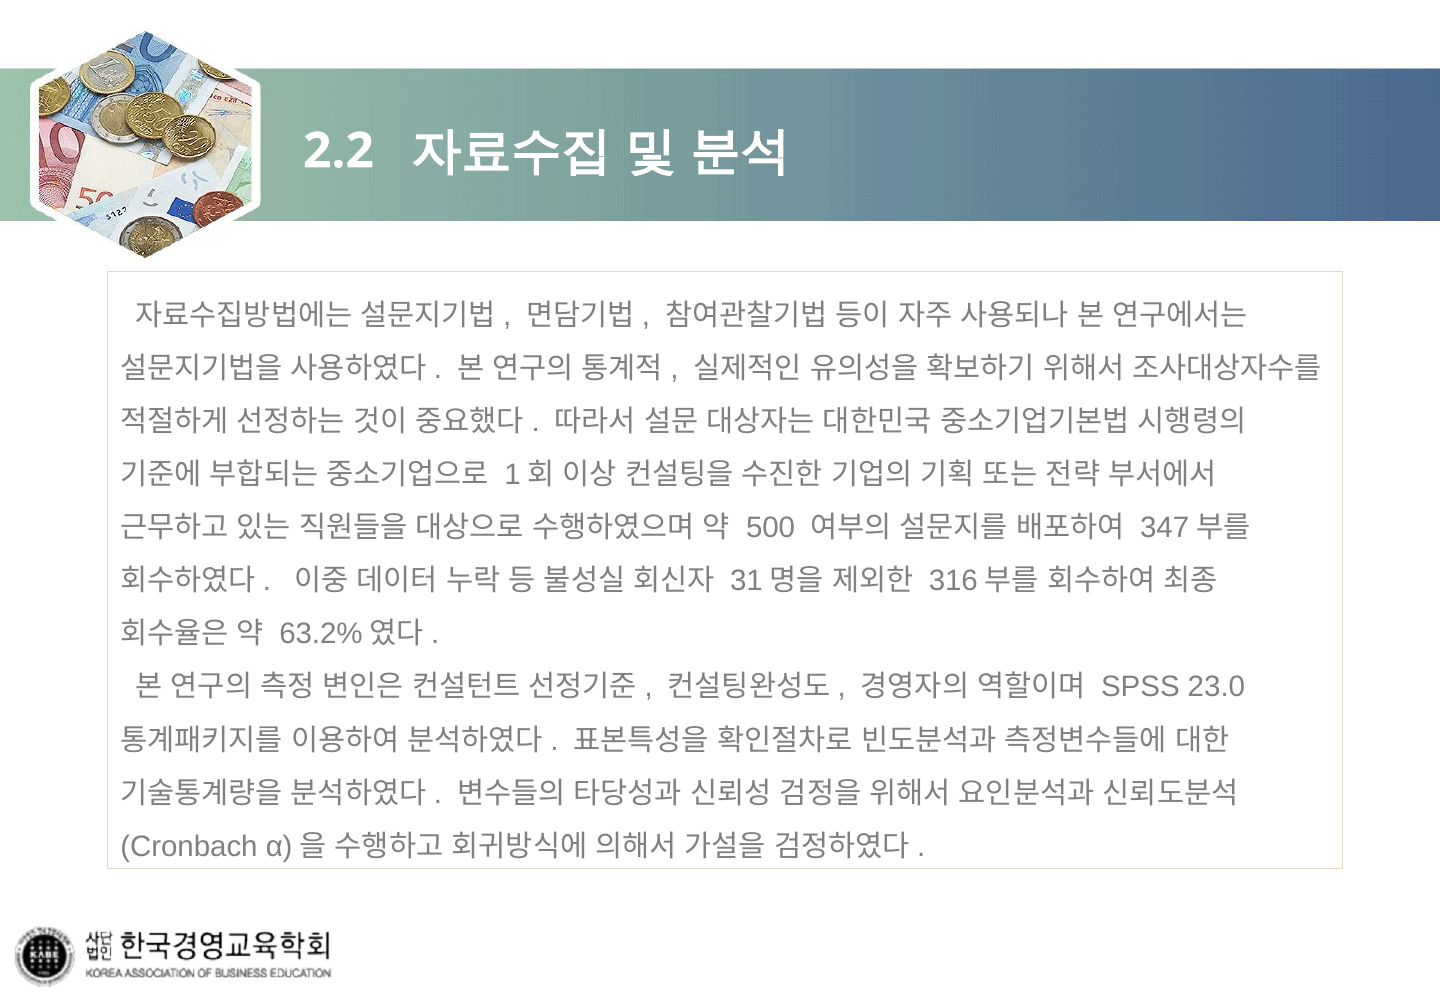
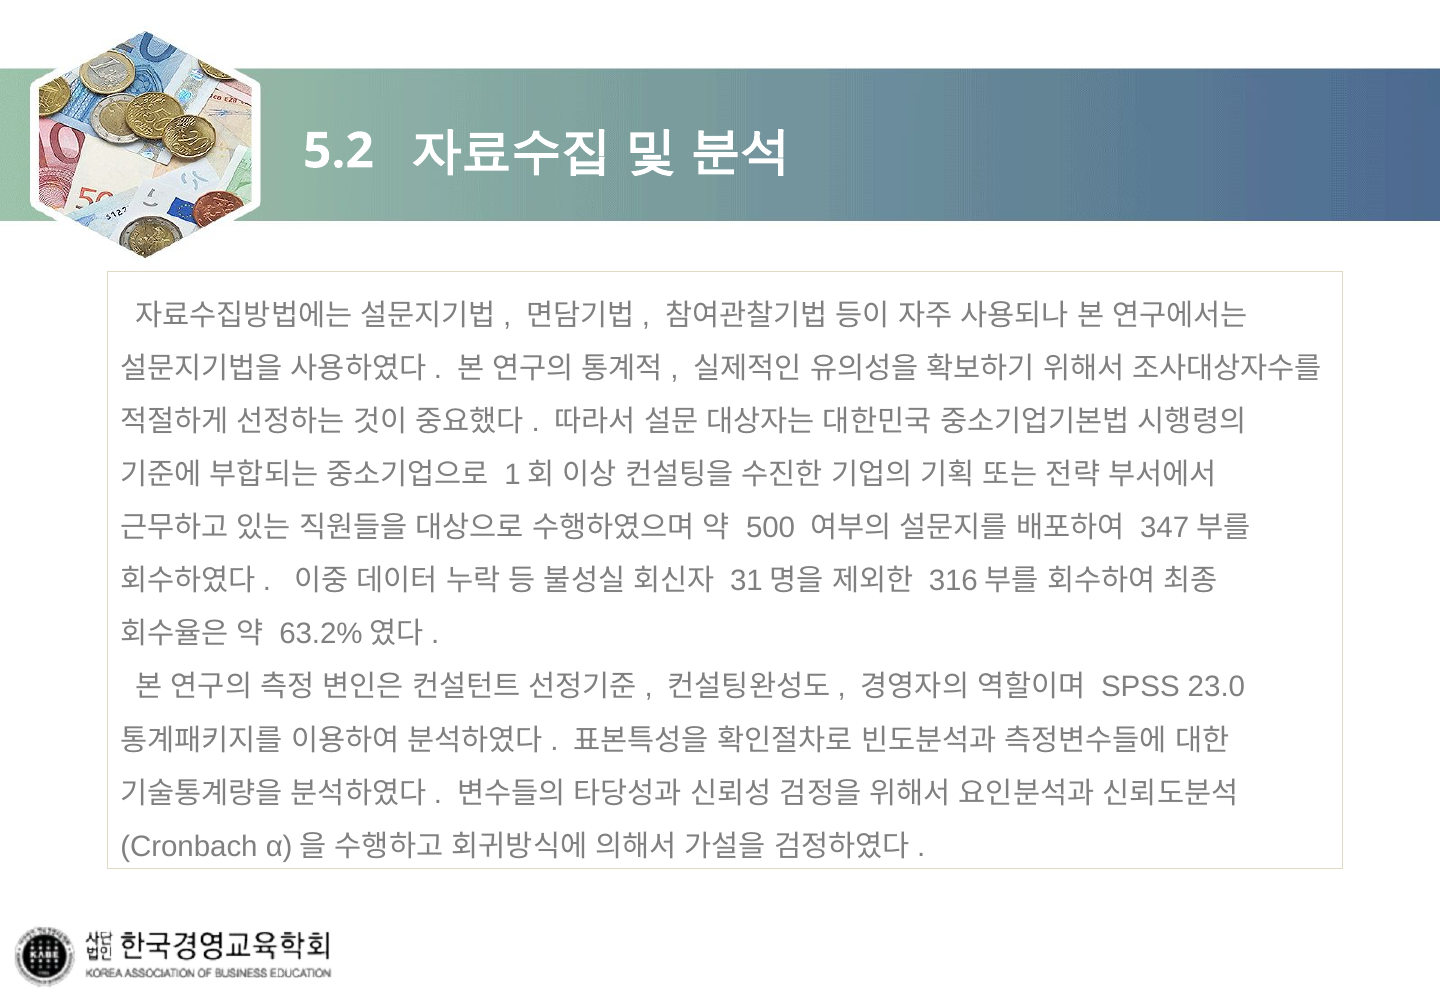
2.2: 2.2 -> 5.2 (338, 151)
